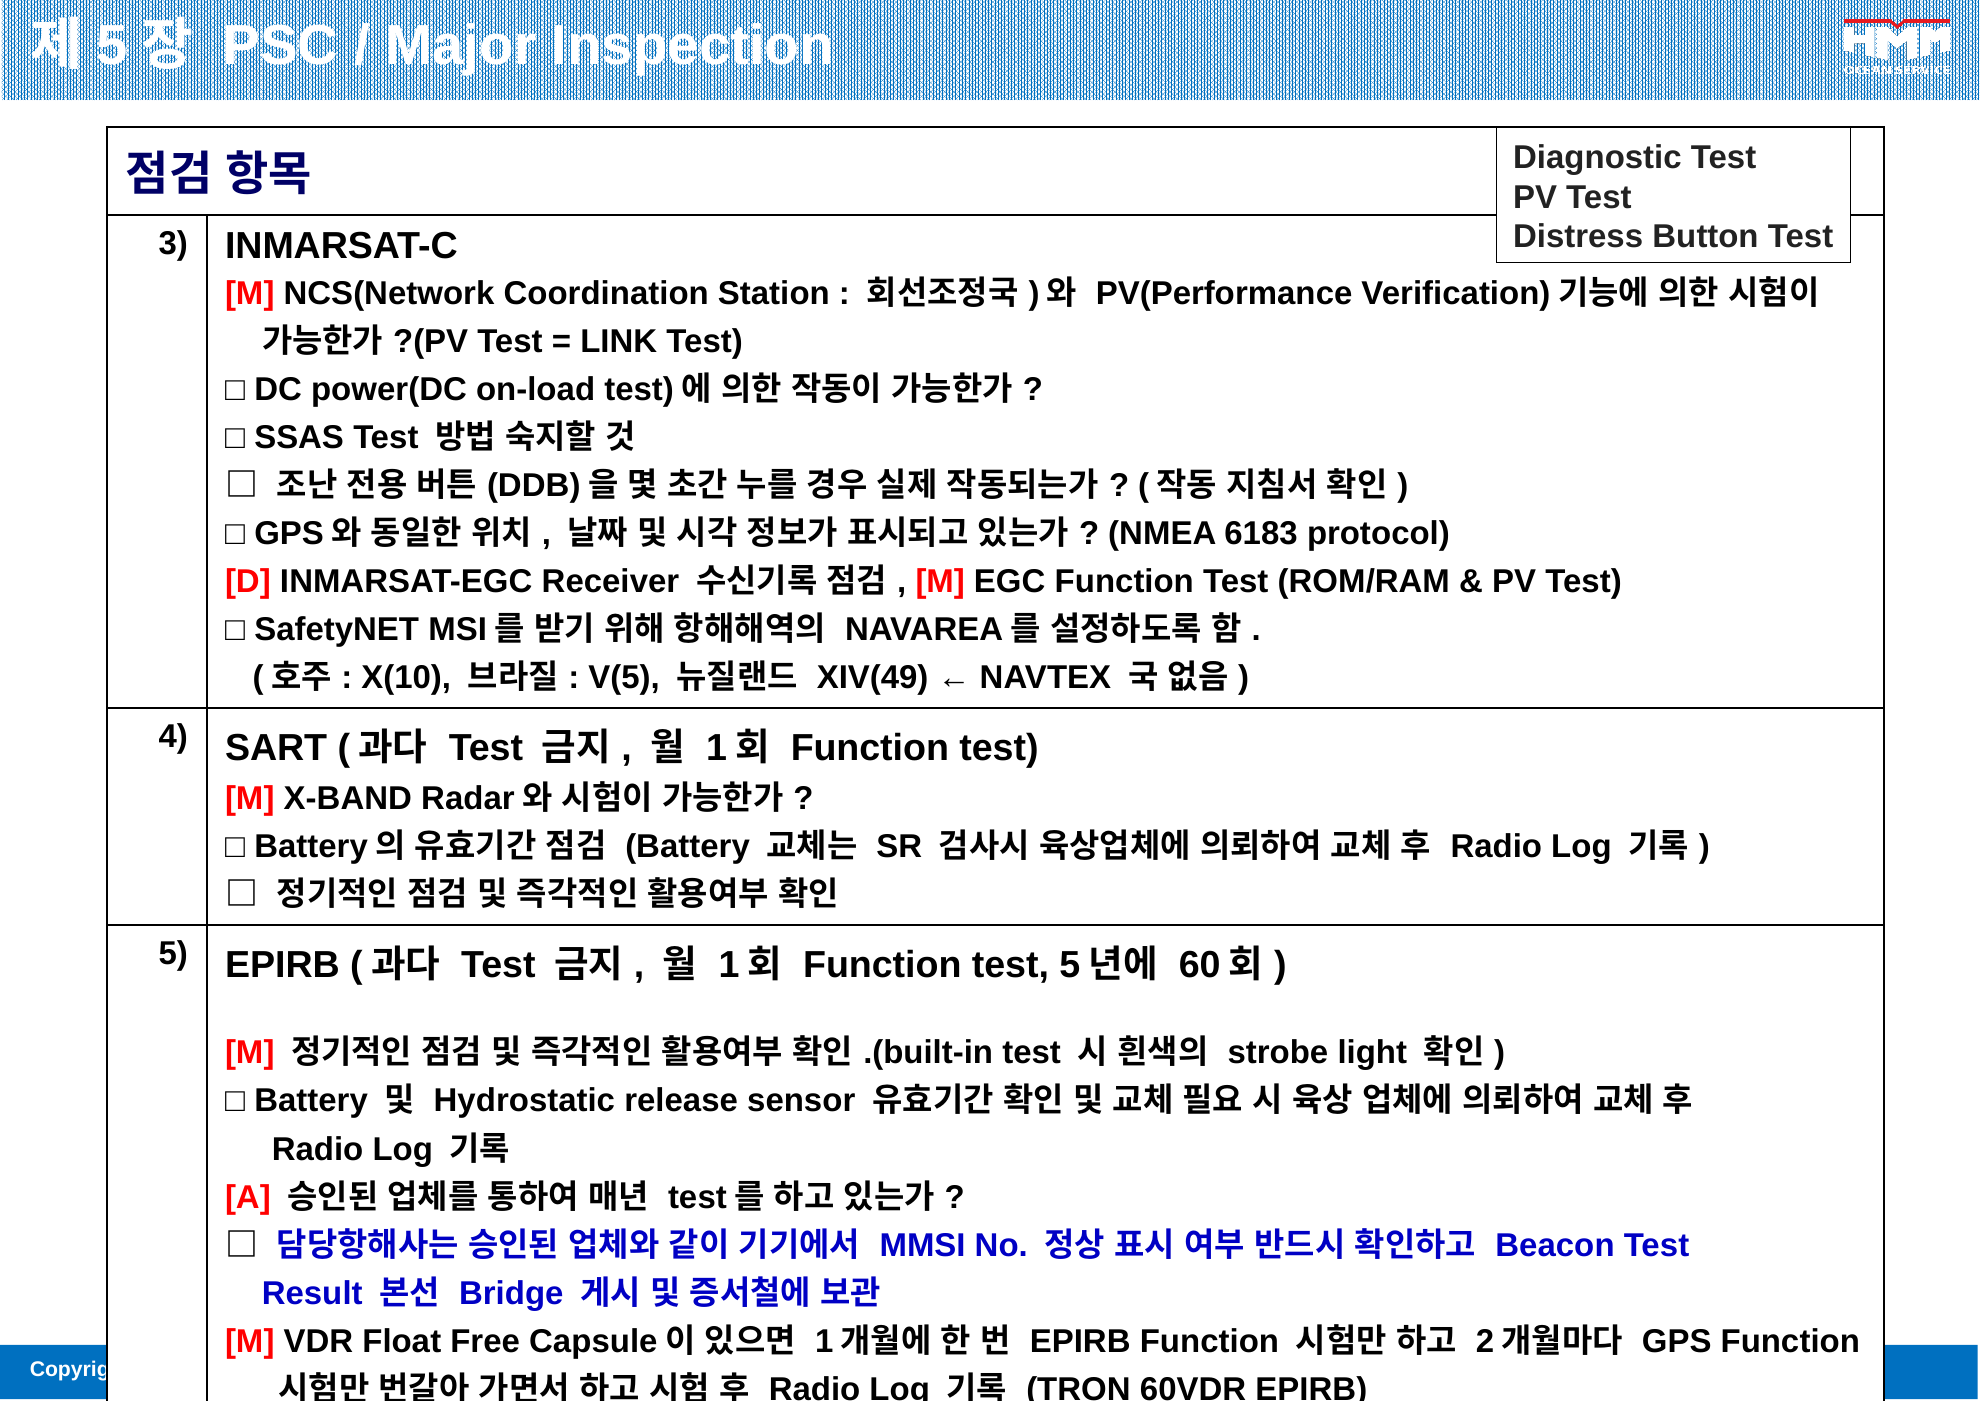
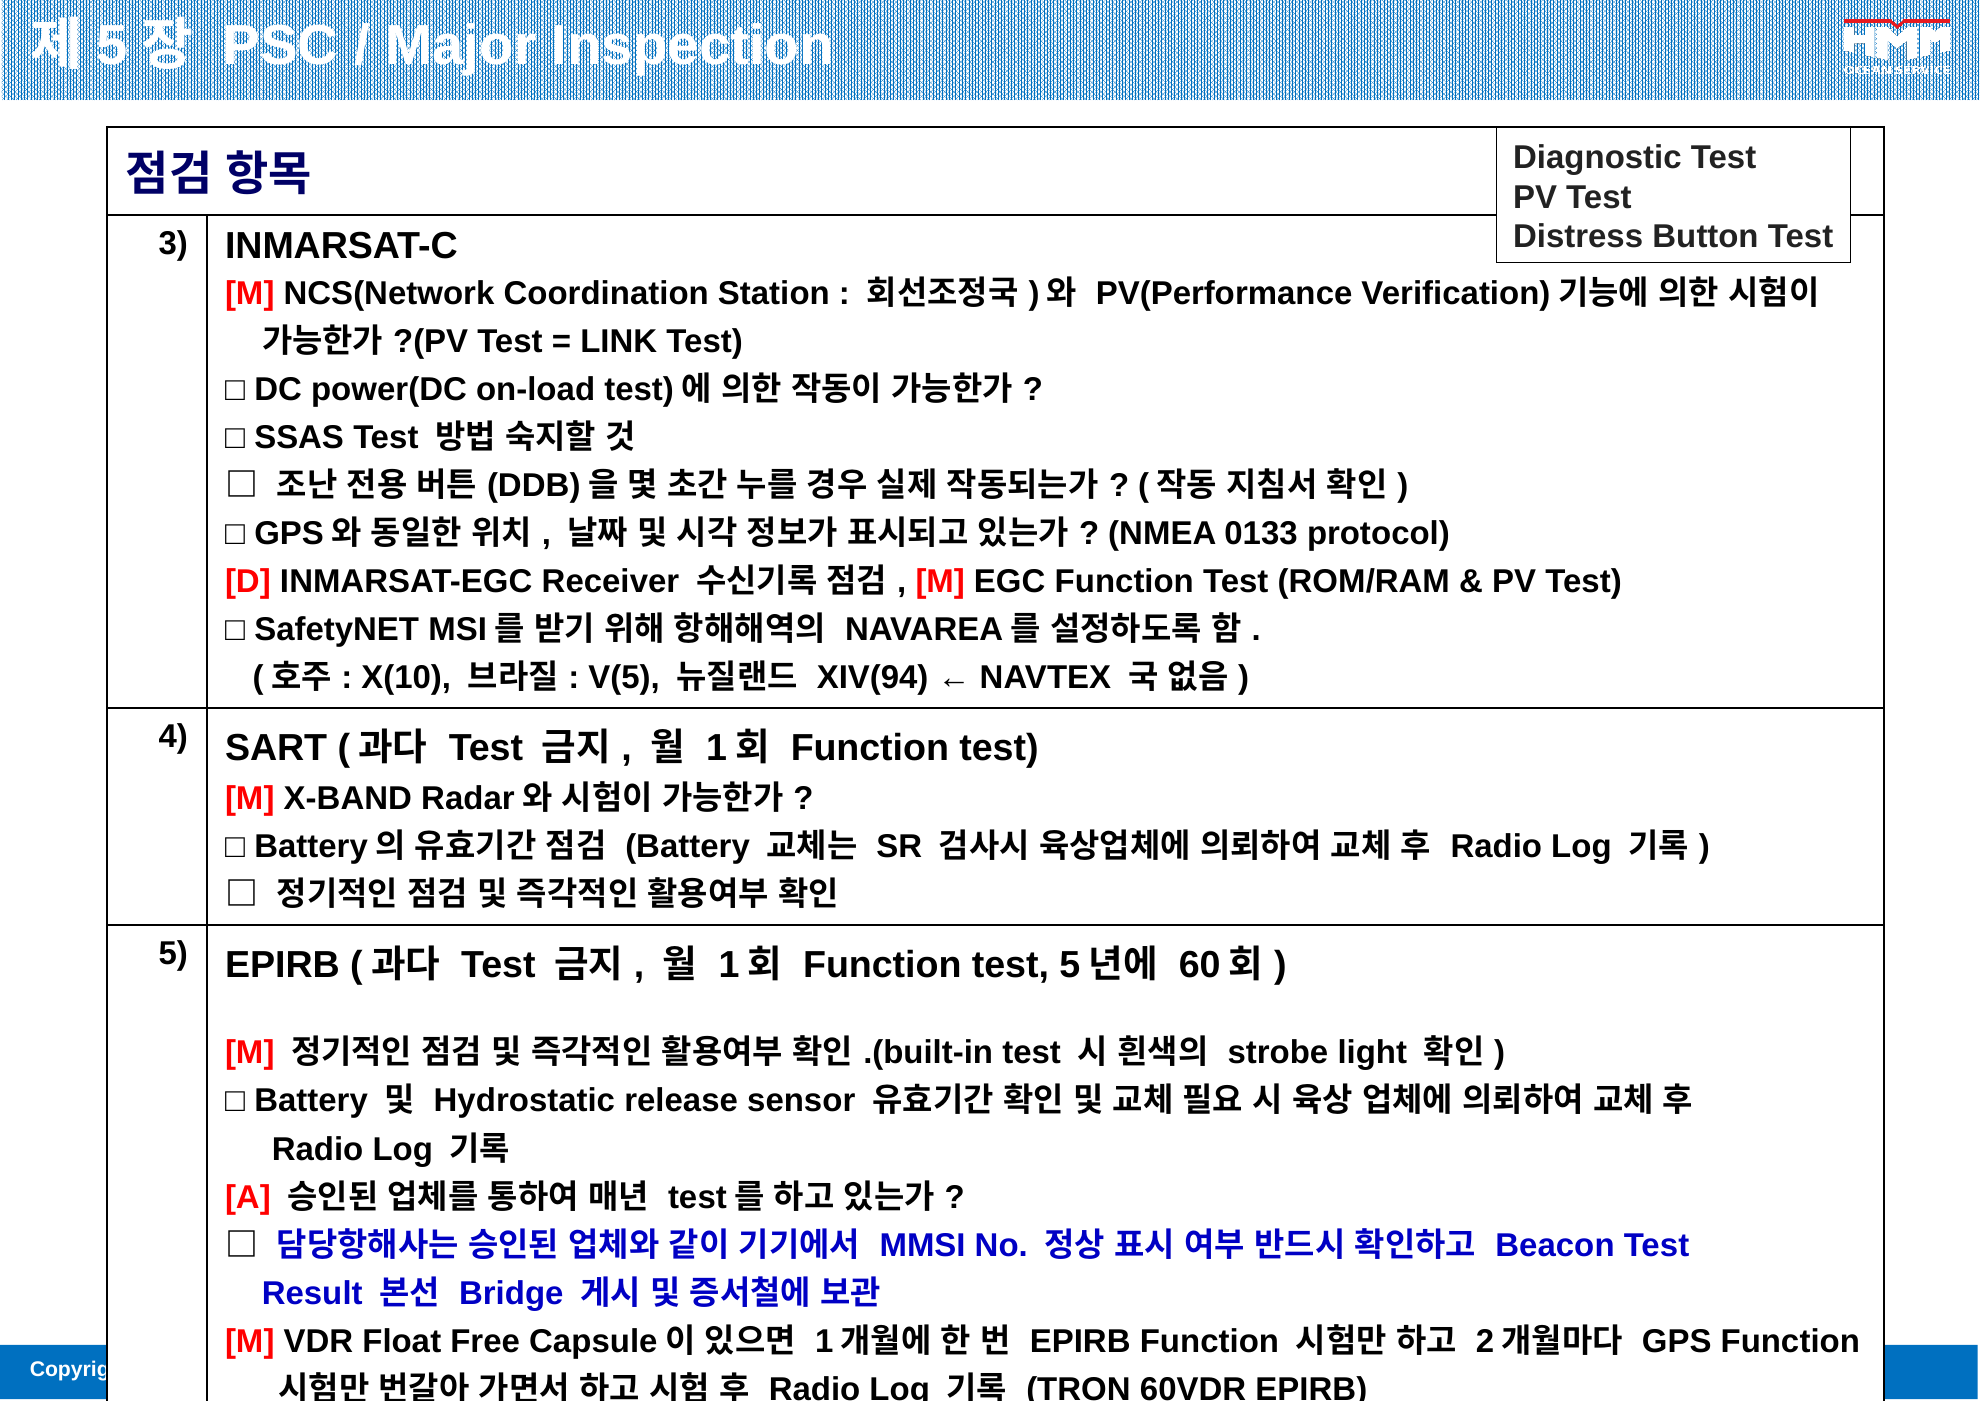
6183: 6183 -> 0133 (1261, 534)
XIV(49: XIV(49 -> XIV(94 (873, 678)
